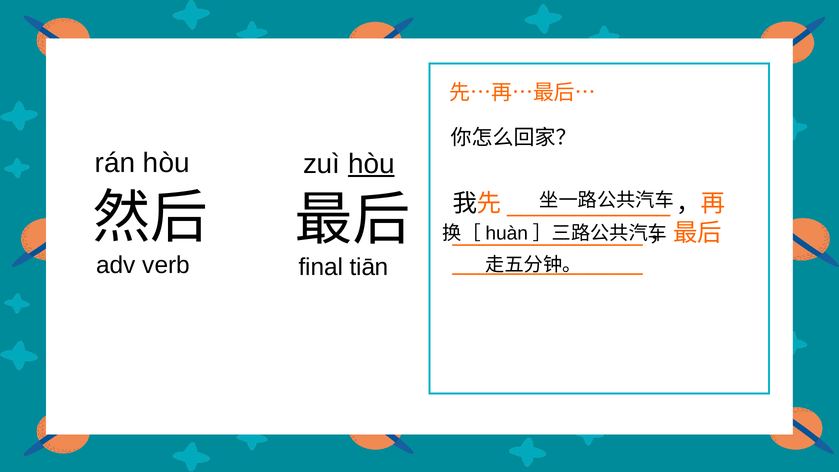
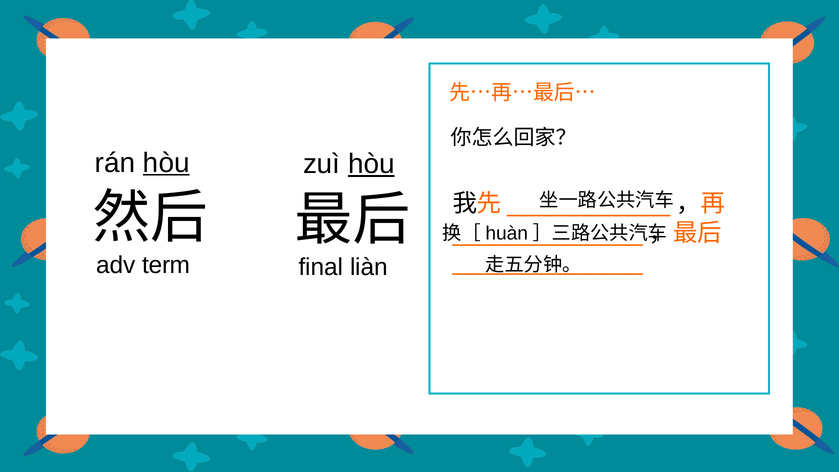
hòu underline: none -> present (166, 163)
verb: verb -> term (166, 265)
tiān: tiān -> liàn (369, 267)
